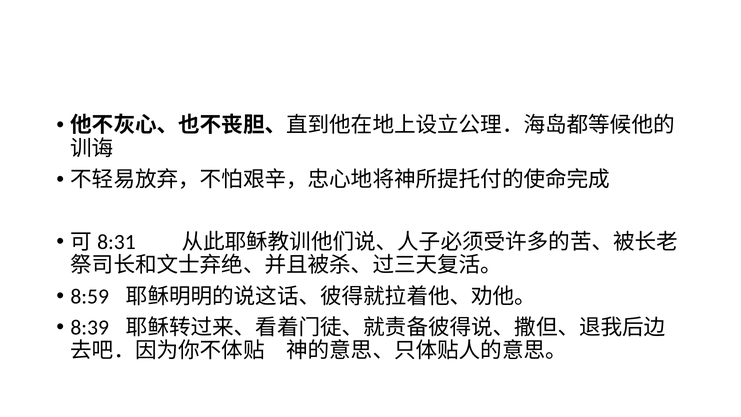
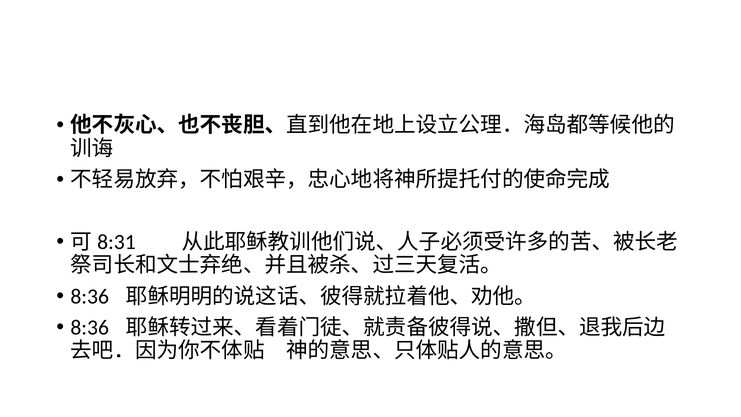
8:59: 8:59 -> 8:36 (90, 296)
8:39: 8:39 -> 8:36 (90, 327)
